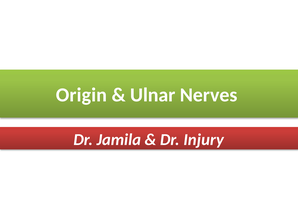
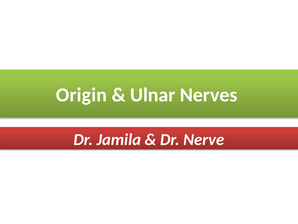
Injury: Injury -> Nerve (204, 139)
